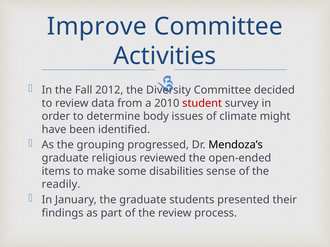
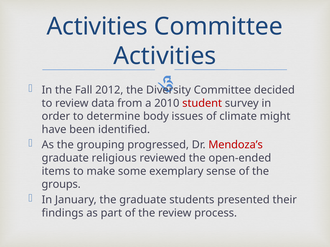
Improve: Improve -> Activities (97, 26)
Mendoza’s colour: black -> red (236, 145)
disabilities: disabilities -> exemplary (176, 172)
readily: readily -> groups (61, 185)
